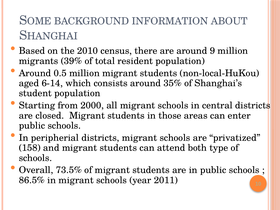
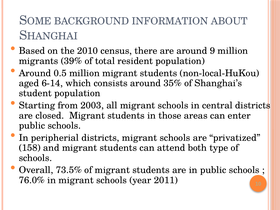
2000: 2000 -> 2003 (92, 105)
86.5%: 86.5% -> 76.0% (32, 180)
